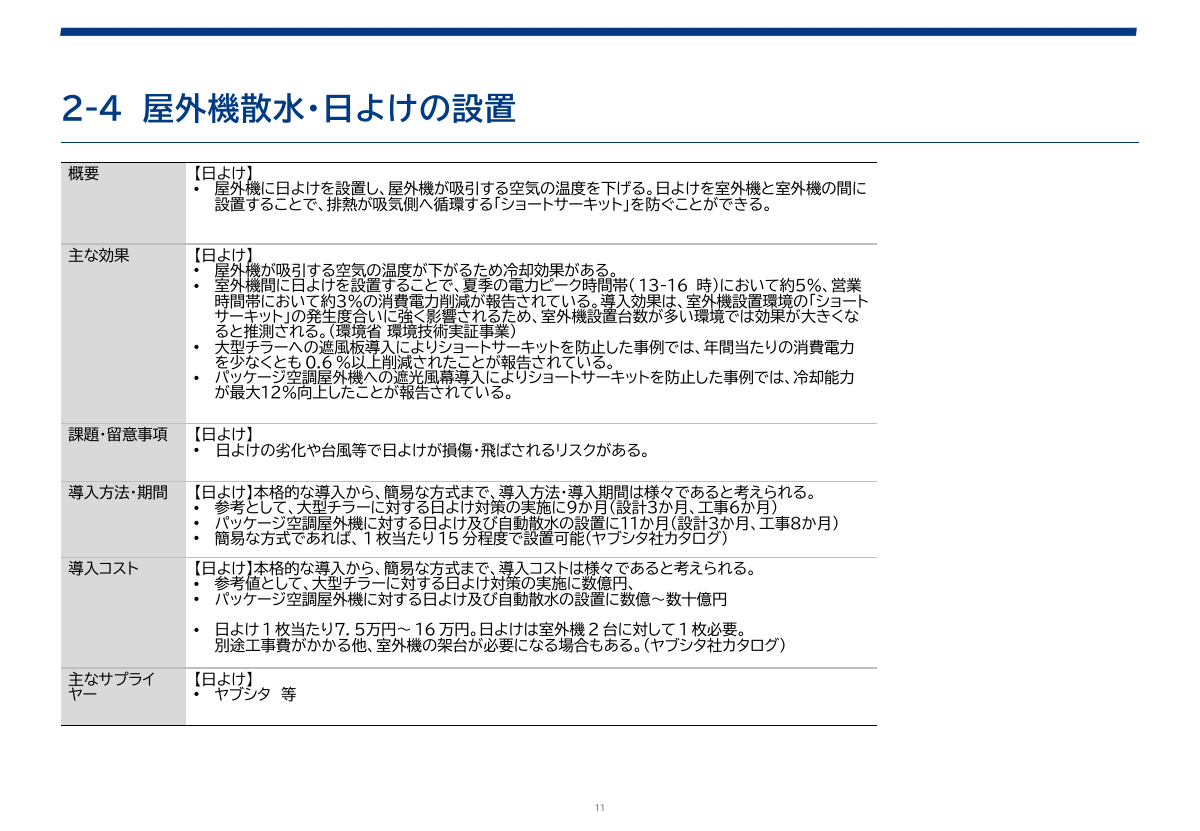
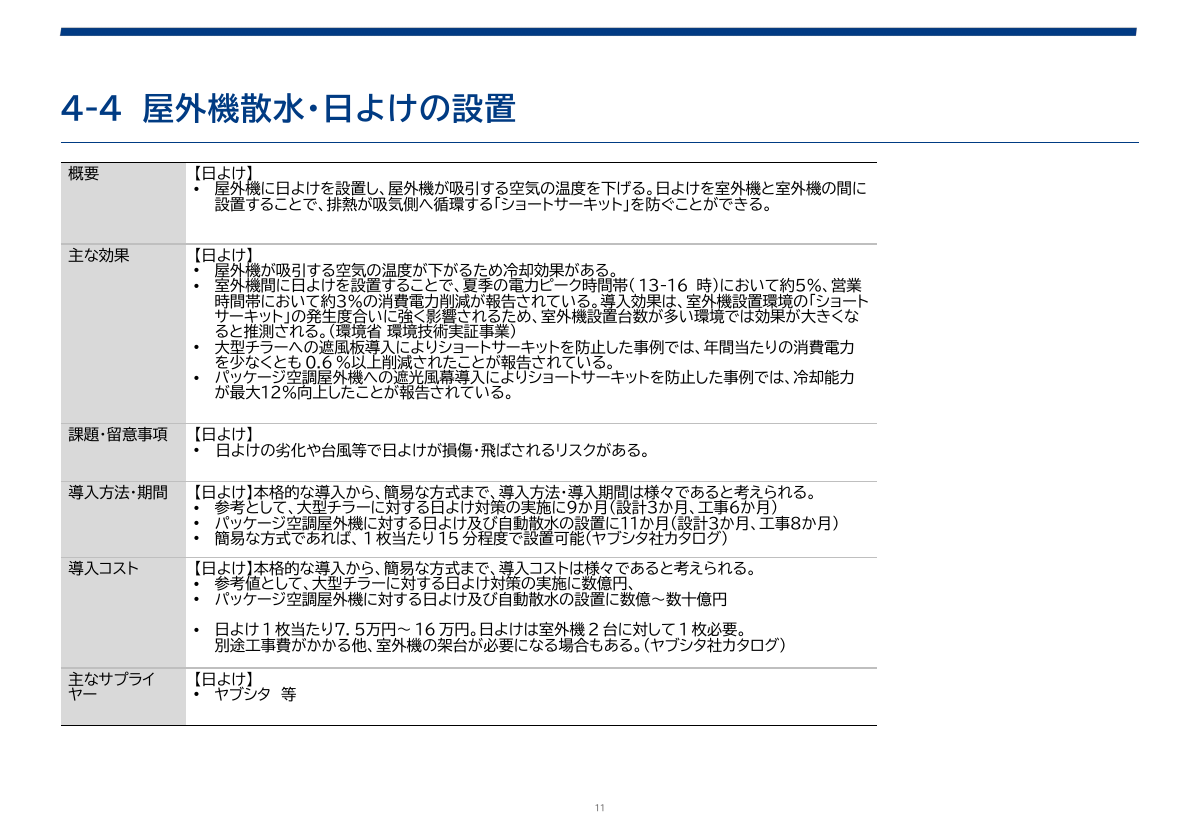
2-4: 2-4 -> 4-4 (92, 110)
